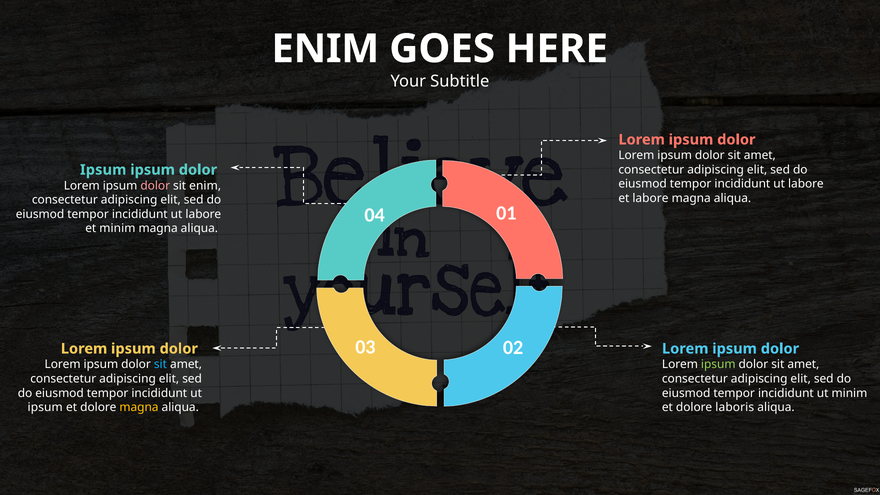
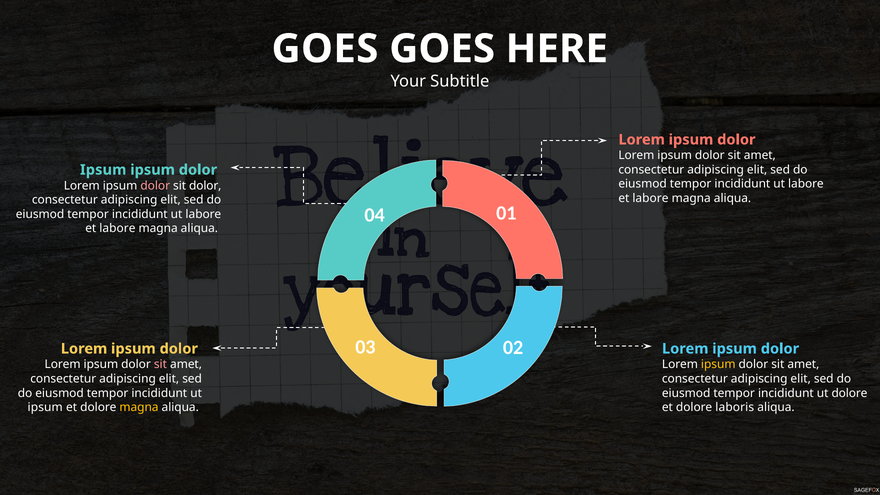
ENIM: ENIM -> GOES (325, 49)
sit enim: enim -> dolor (205, 186)
minim: minim -> labore (117, 229)
sit colour: light blue -> pink (160, 364)
ipsum colour: light green -> yellow (718, 364)
ut minim: minim -> dolore (849, 393)
